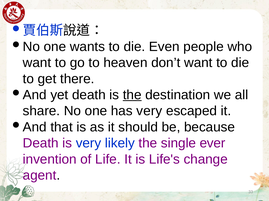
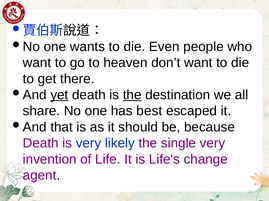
yet underline: none -> present (59, 95)
has very: very -> best (149, 111)
single ever: ever -> very (212, 144)
